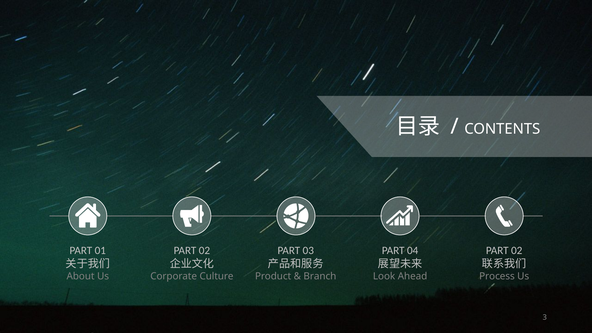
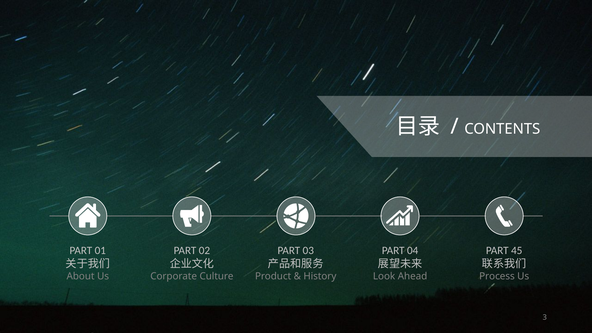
02: 02 -> 45 (517, 250)
Branch: Branch -> History (320, 276)
